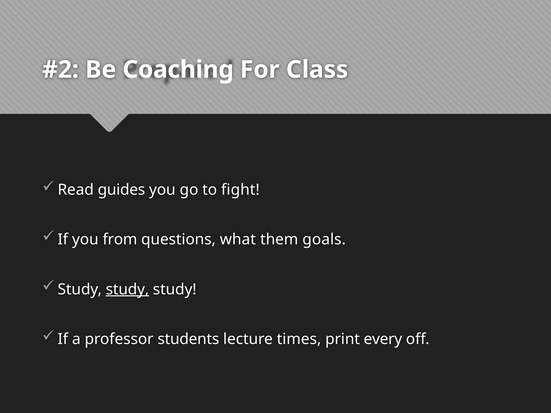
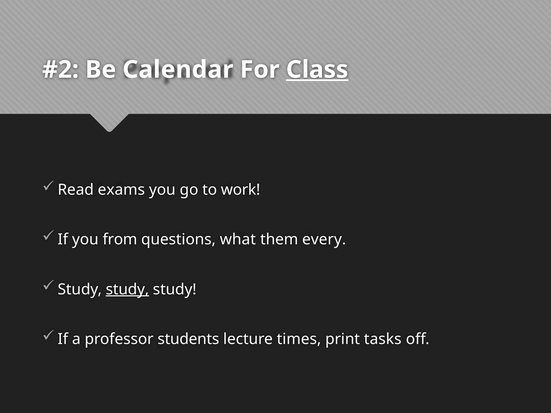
Coaching: Coaching -> Calendar (178, 70)
Class underline: none -> present (317, 70)
guides: guides -> exams (121, 190)
fight: fight -> work (241, 190)
goals: goals -> every (324, 240)
every: every -> tasks (383, 339)
